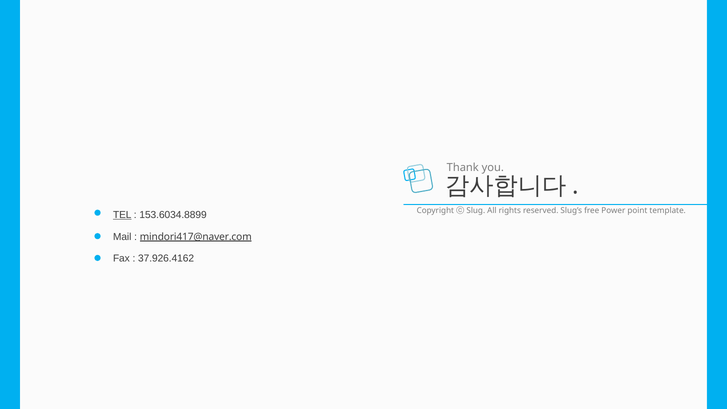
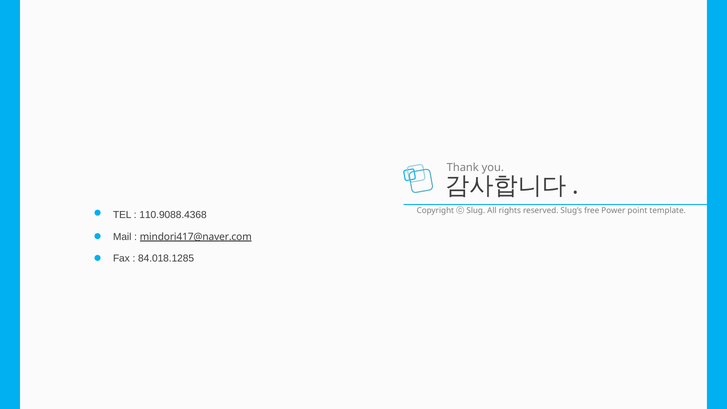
TEL underline: present -> none (122, 215)
153.6034.8899: 153.6034.8899 -> 110.9088.4368 (173, 215)
37.926.4162: 37.926.4162 -> 84.018.1285 (166, 258)
